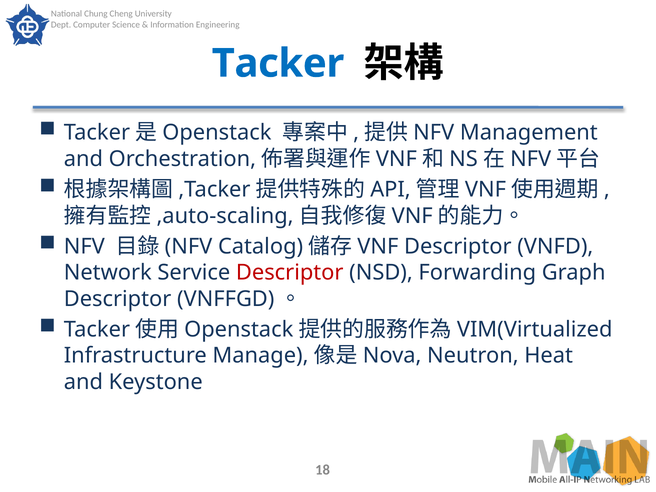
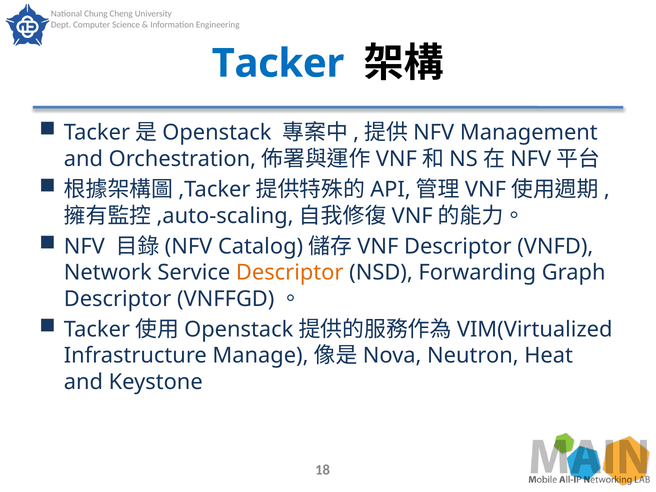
Descriptor colour: red -> orange (290, 273)
